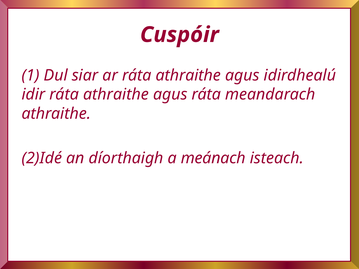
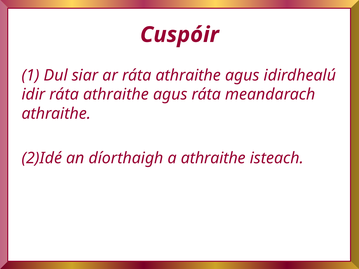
a meánach: meánach -> athraithe (213, 158)
